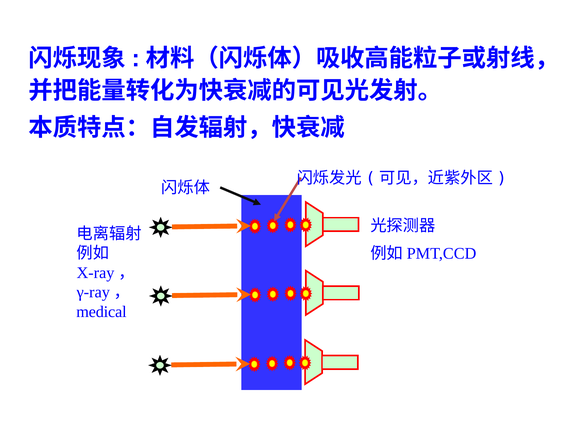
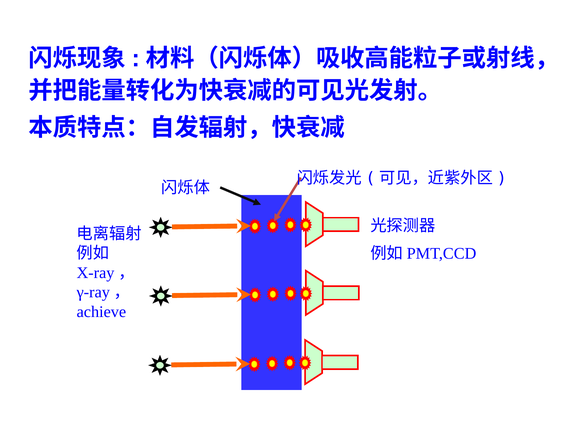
medical: medical -> achieve (101, 312)
